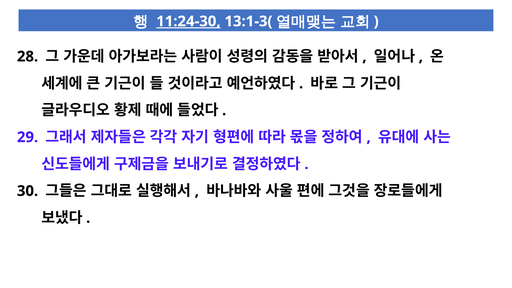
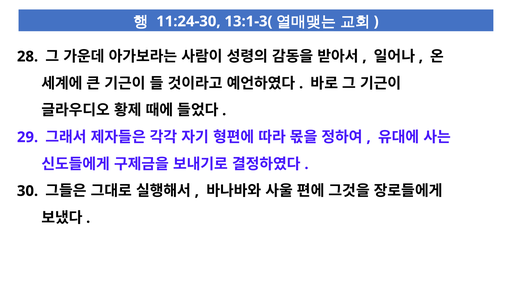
11:24-30 underline: present -> none (188, 21)
